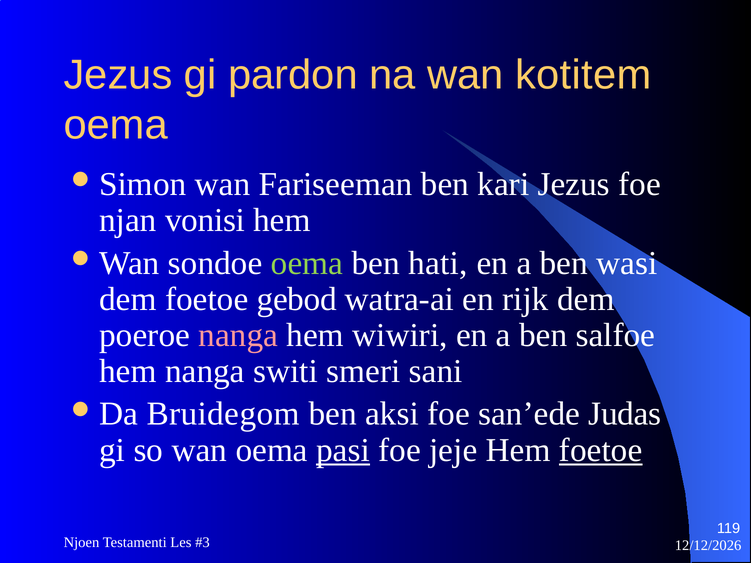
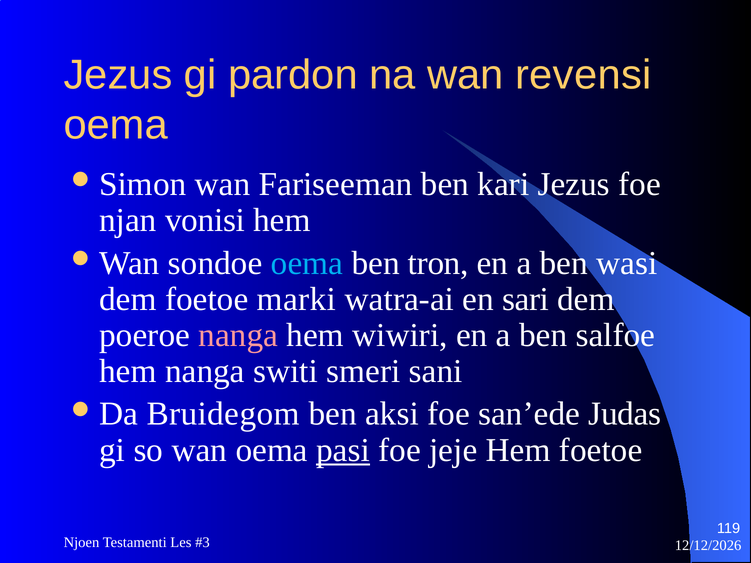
kotitem: kotitem -> revensi (583, 75)
oema colour: light green -> light blue (307, 263)
hati: hati -> tron (438, 263)
gebod: gebod -> marki (296, 299)
rijk: rijk -> sari (526, 299)
foetoe underline: present -> none (601, 450)
